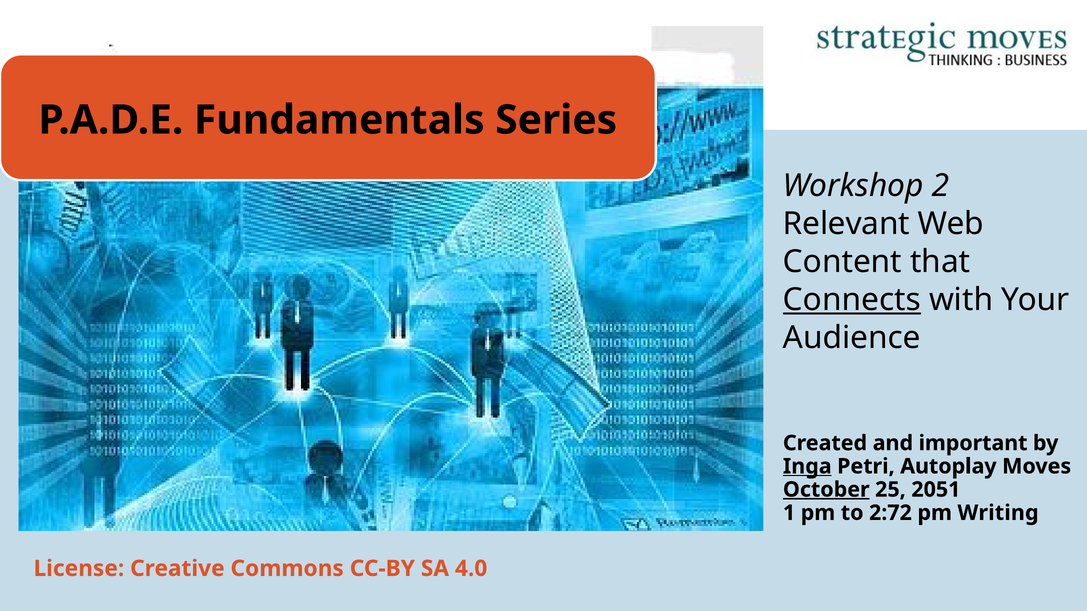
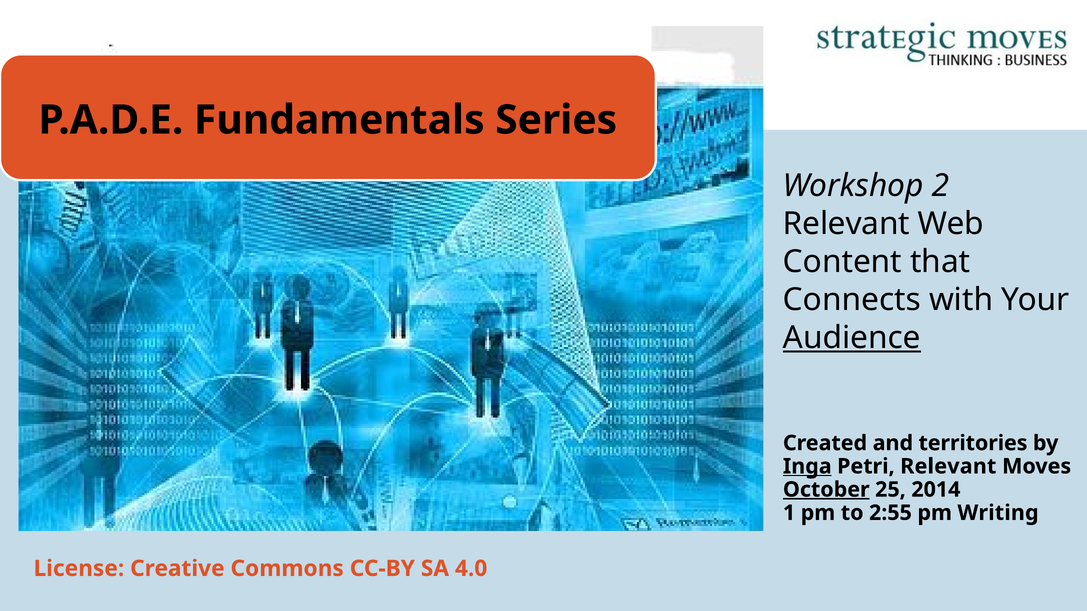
Connects underline: present -> none (852, 300)
Audience underline: none -> present (852, 338)
important: important -> territories (973, 443)
Petri Autoplay: Autoplay -> Relevant (948, 467)
2051: 2051 -> 2014 (936, 490)
2:72: 2:72 -> 2:55 (890, 513)
